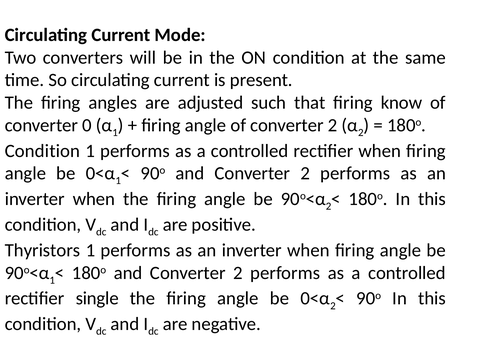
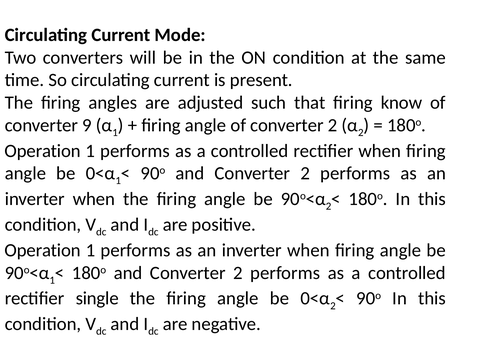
0: 0 -> 9 (87, 125)
Condition: Condition -> Operation (43, 151)
Thyristors: Thyristors -> Operation (43, 250)
